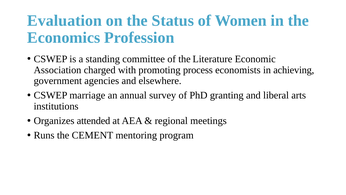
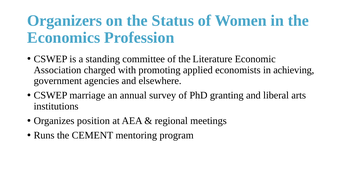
Evaluation: Evaluation -> Organizers (65, 21)
process: process -> applied (198, 70)
attended: attended -> position (93, 121)
